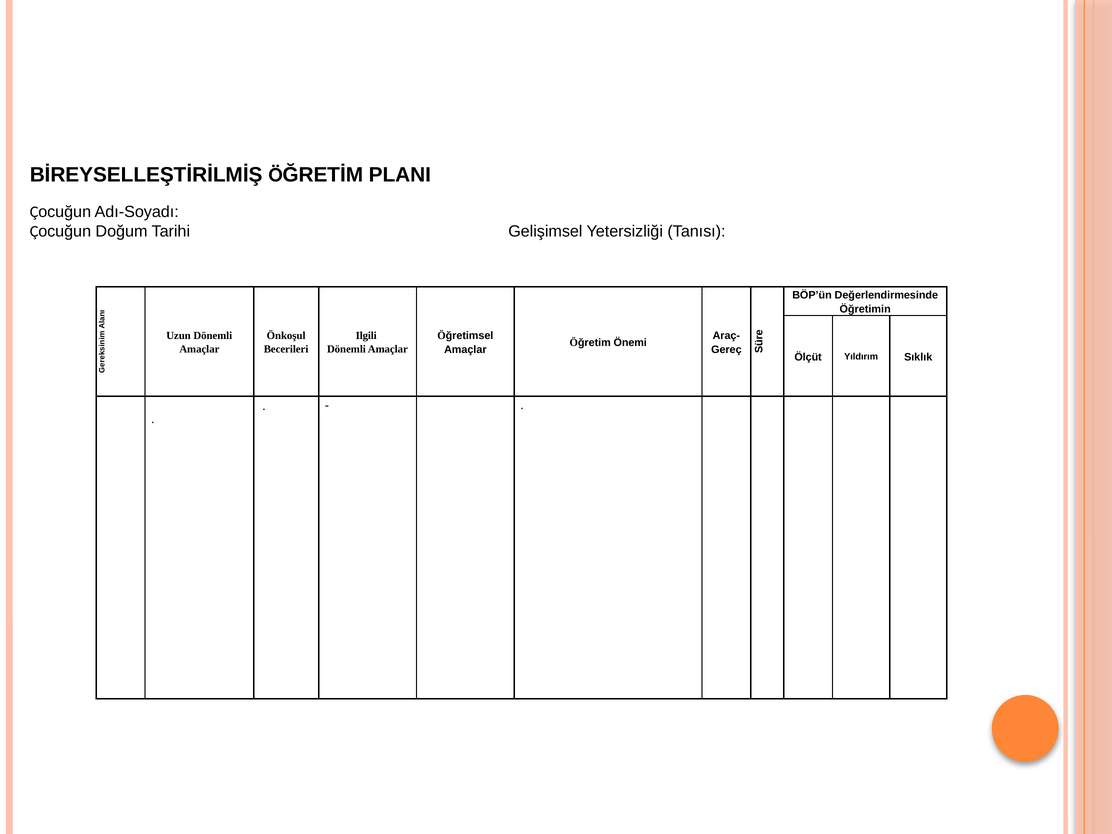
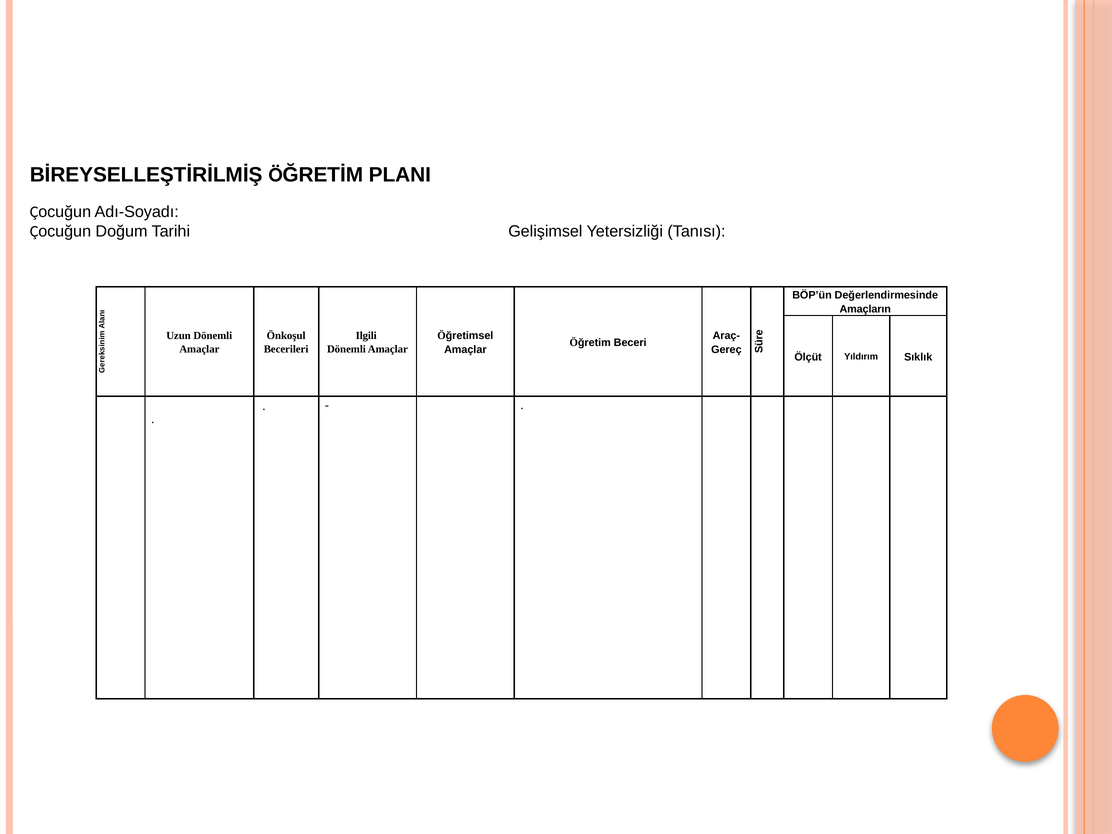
Öğretimin: Öğretimin -> Amaçların (865, 309)
Önemi: Önemi -> Beceri (630, 342)
